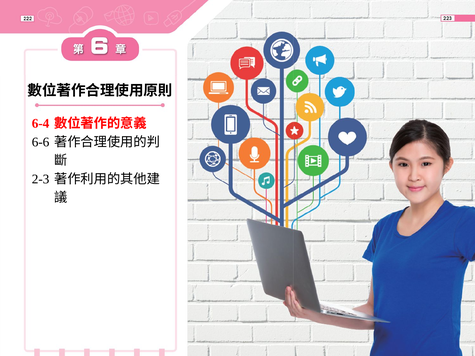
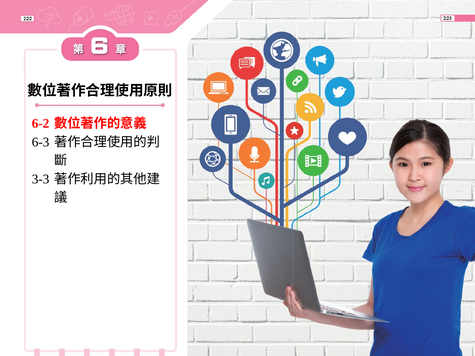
6-4: 6-4 -> 6-2 (41, 124)
6-6: 6-6 -> 6-3 (41, 142)
2-3: 2-3 -> 3-3 (41, 179)
